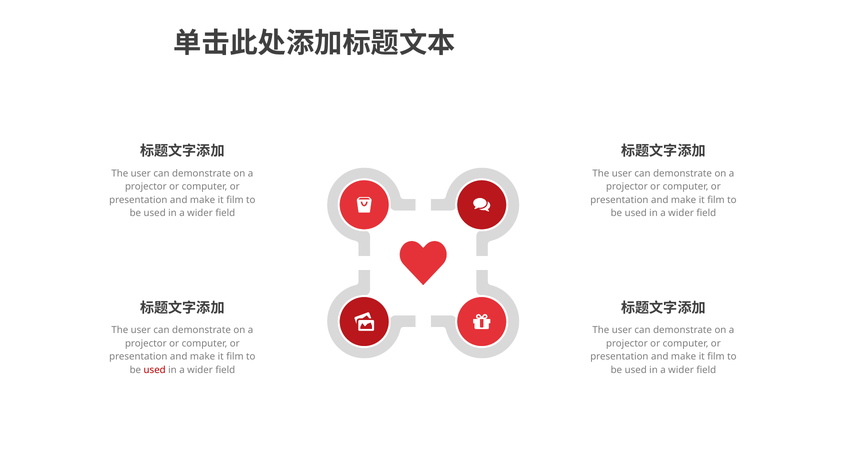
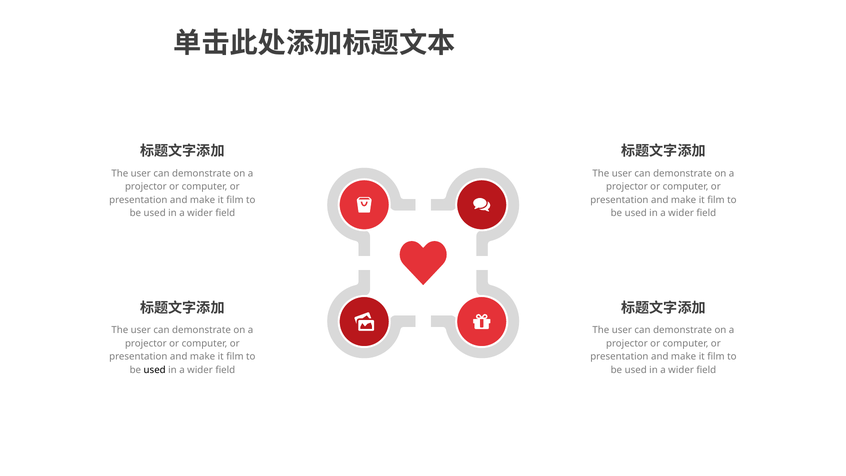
used colour: red -> black (155, 370)
